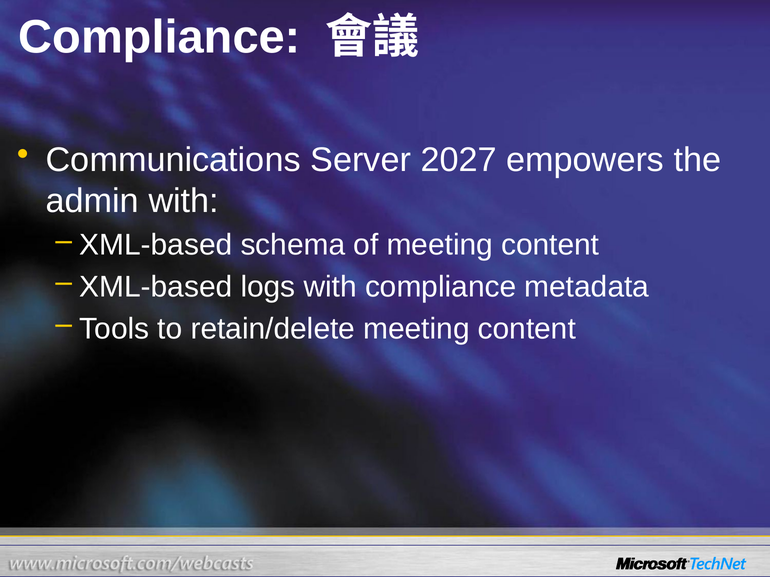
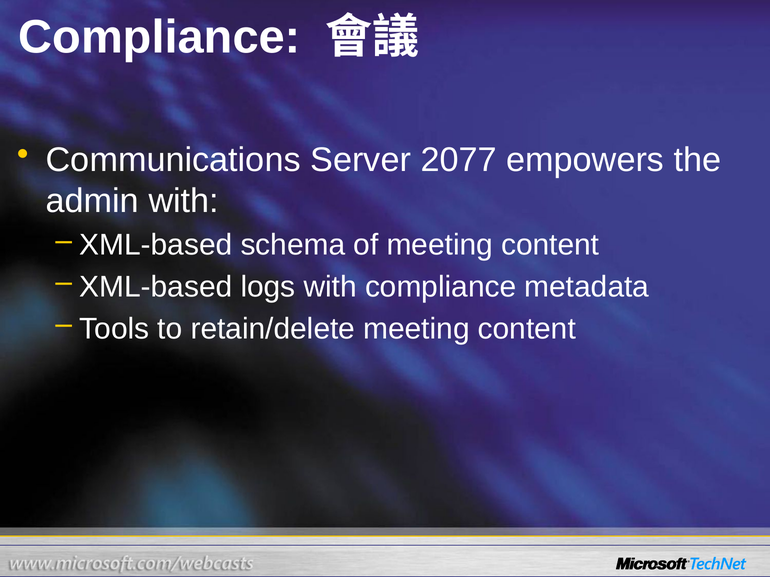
2027: 2027 -> 2077 (459, 160)
